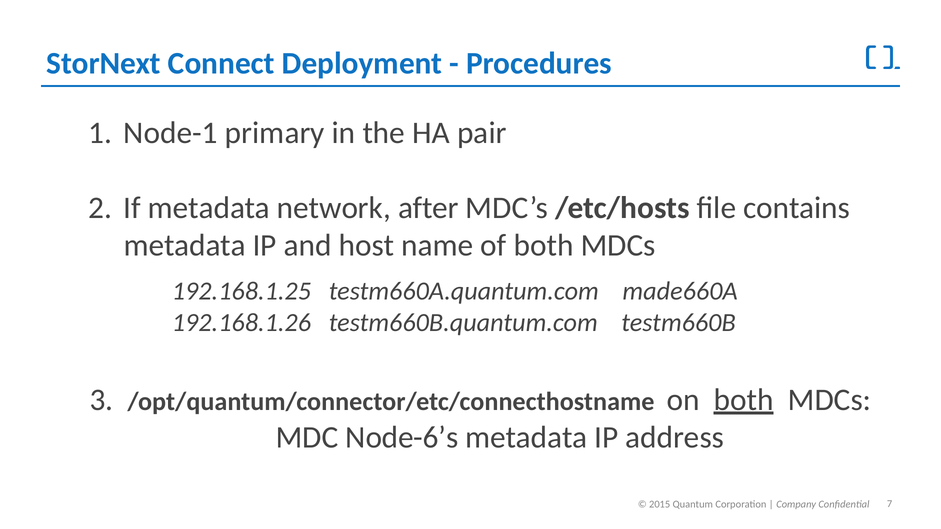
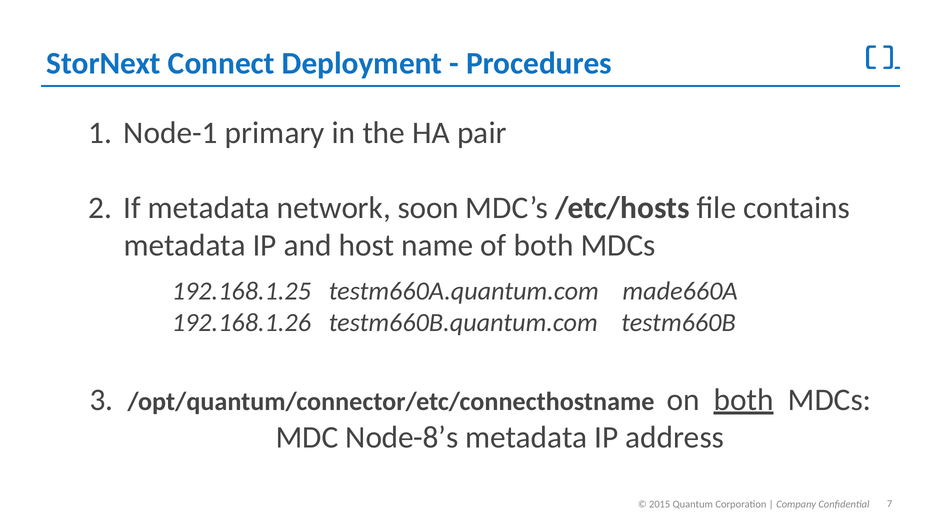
after: after -> soon (428, 208)
Node-6’s: Node-6’s -> Node-8’s (402, 438)
